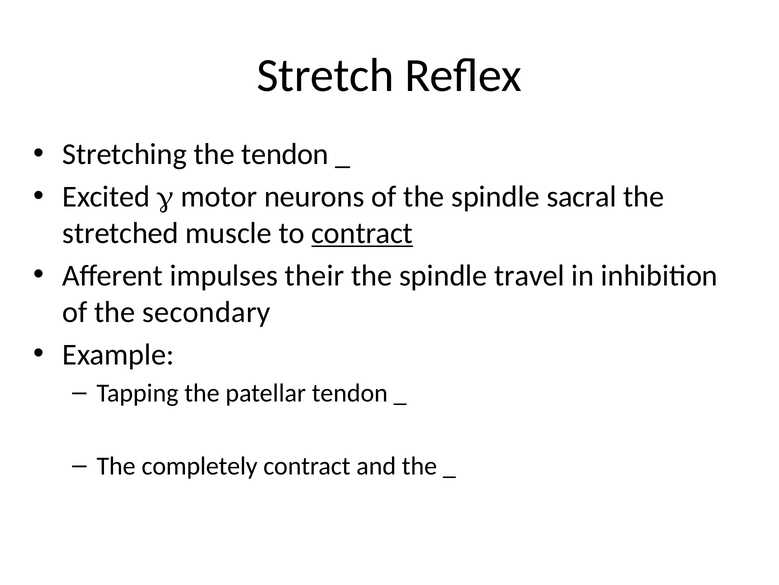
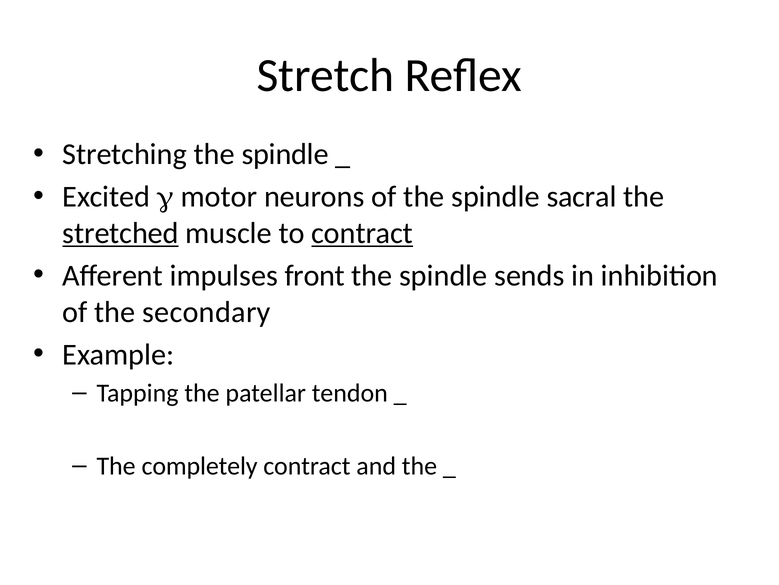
Stretching the tendon: tendon -> spindle (285, 154)
stretched underline: none -> present (121, 233)
their: their -> front (315, 275)
travel: travel -> sends (529, 275)
